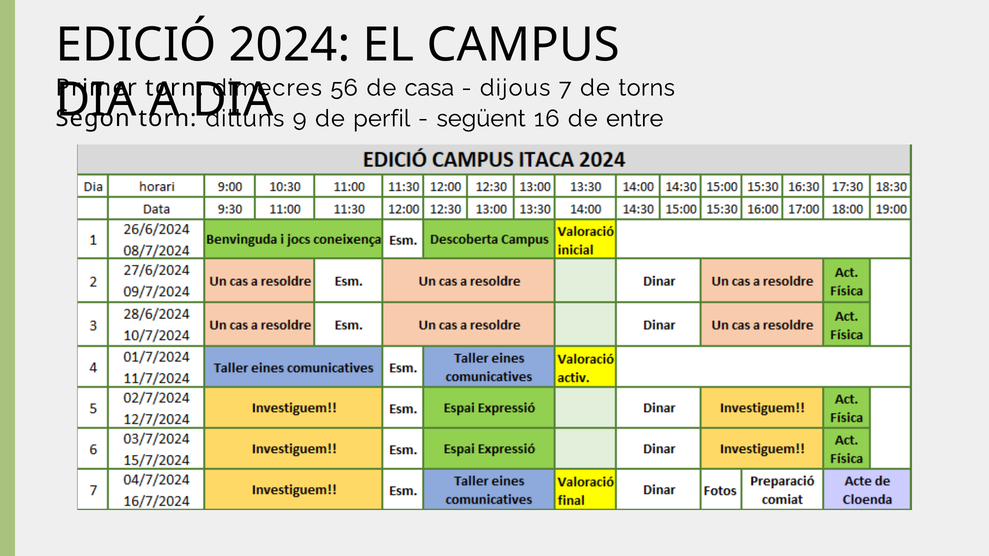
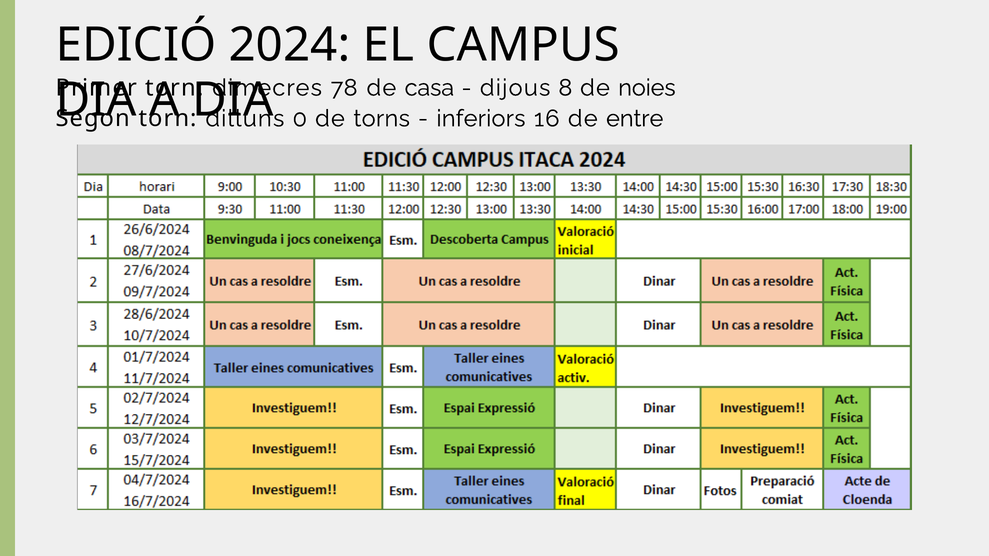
56: 56 -> 78 (344, 88)
7: 7 -> 8 (565, 88)
torns: torns -> noies (647, 88)
9: 9 -> 0 (300, 119)
perfil: perfil -> torns (382, 119)
següent: següent -> inferiors (481, 119)
